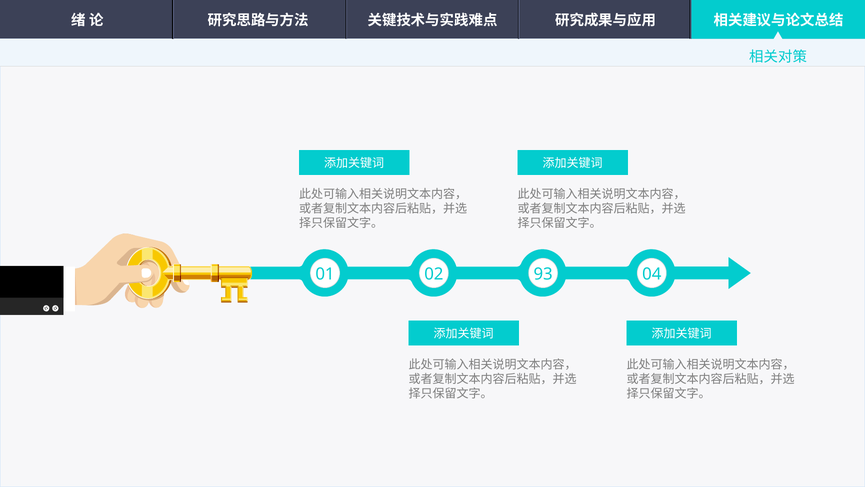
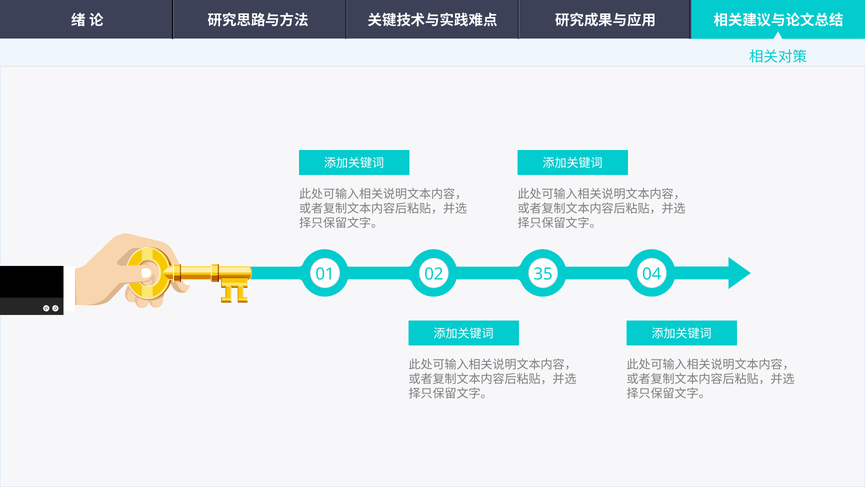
93: 93 -> 35 (543, 274)
